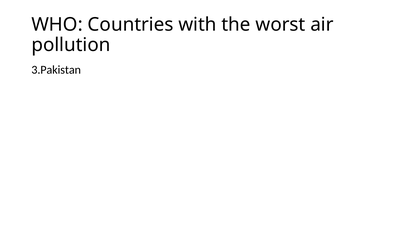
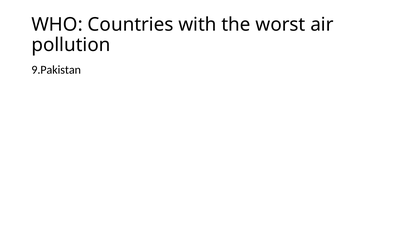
3.Pakistan: 3.Pakistan -> 9.Pakistan (56, 70)
